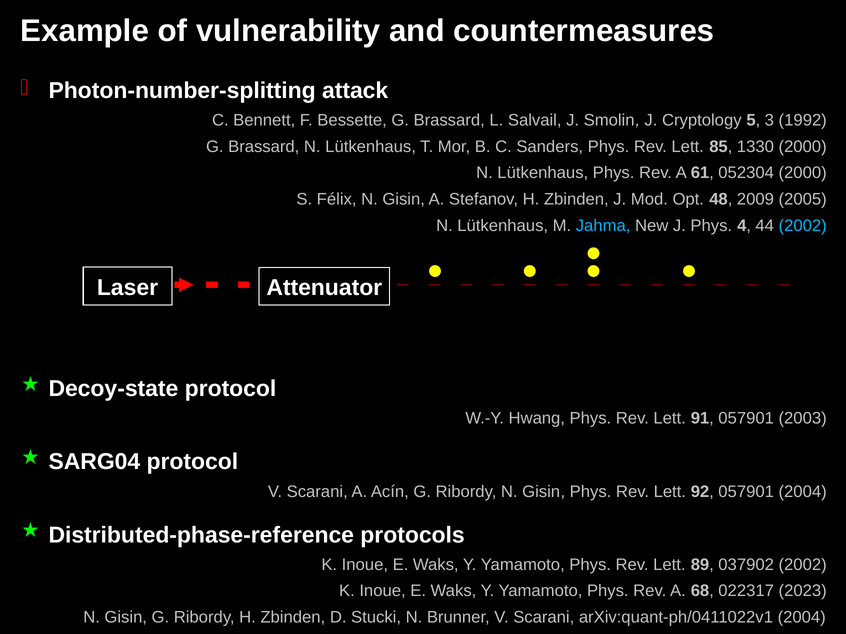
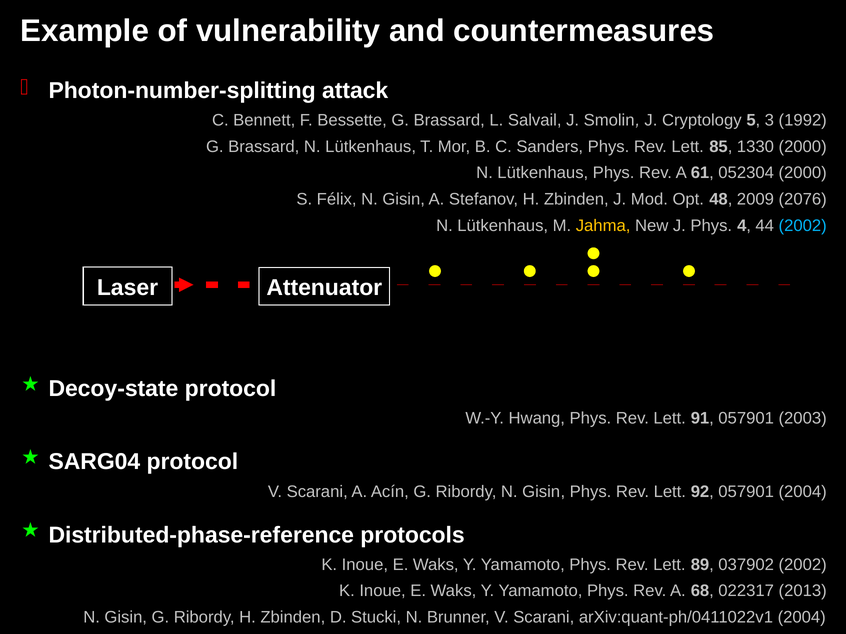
2005: 2005 -> 2076 (803, 199)
Jahma colour: light blue -> yellow (603, 226)
2023: 2023 -> 2013 (803, 591)
